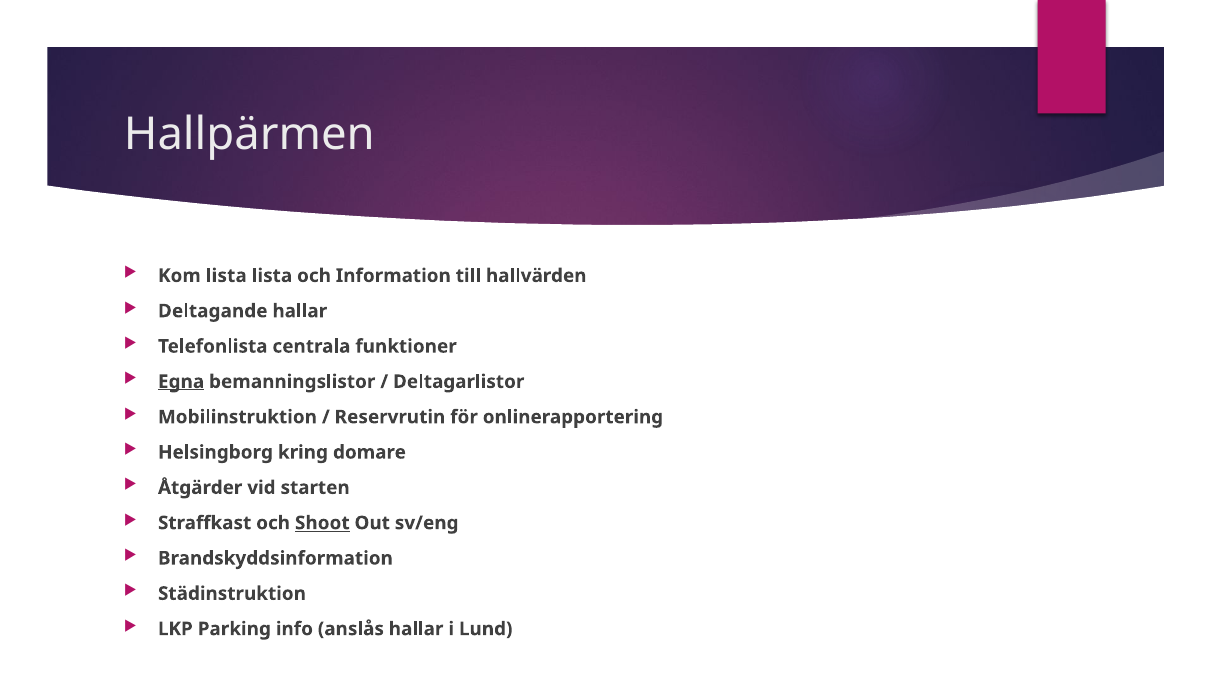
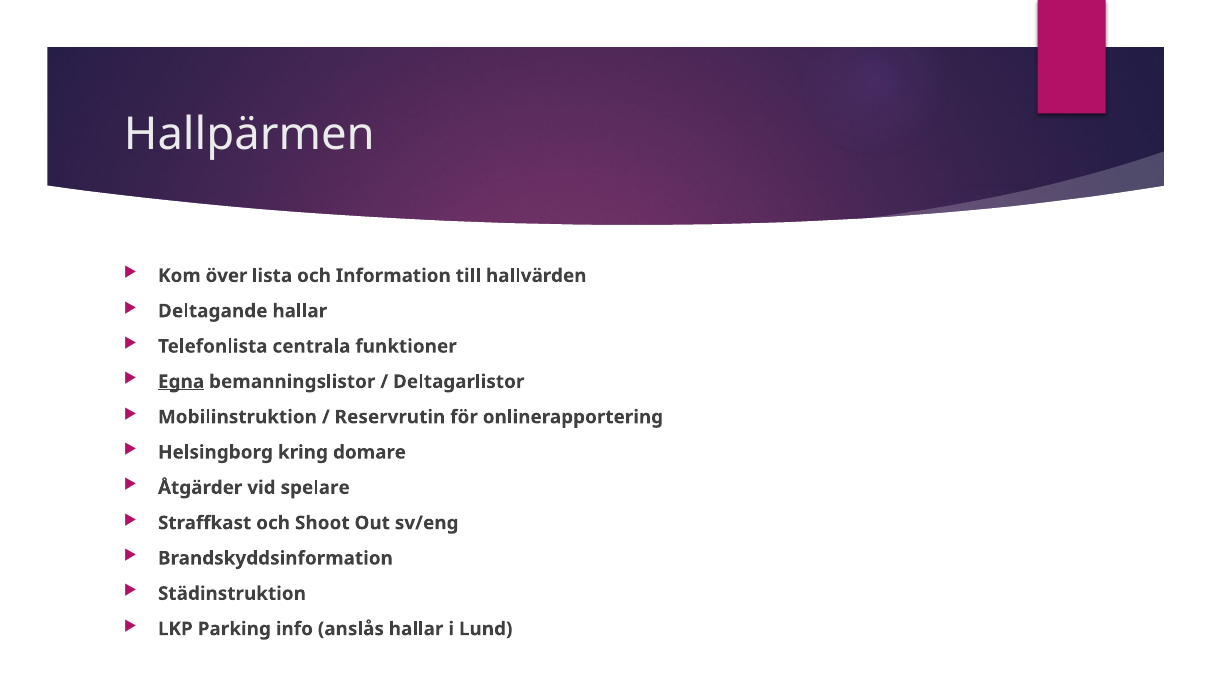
Kom lista: lista -> över (226, 276)
starten: starten -> spelare (315, 488)
Shoot underline: present -> none (322, 524)
